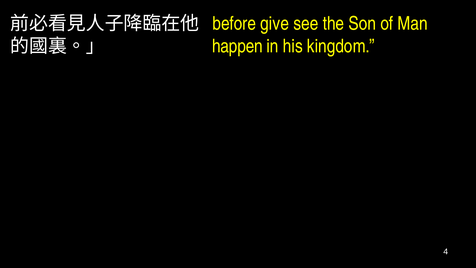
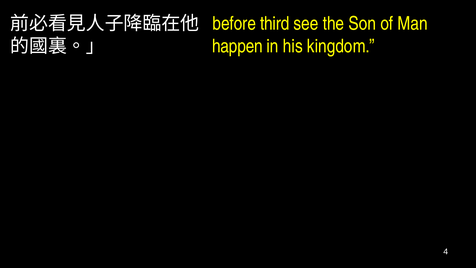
give: give -> third (275, 24)
